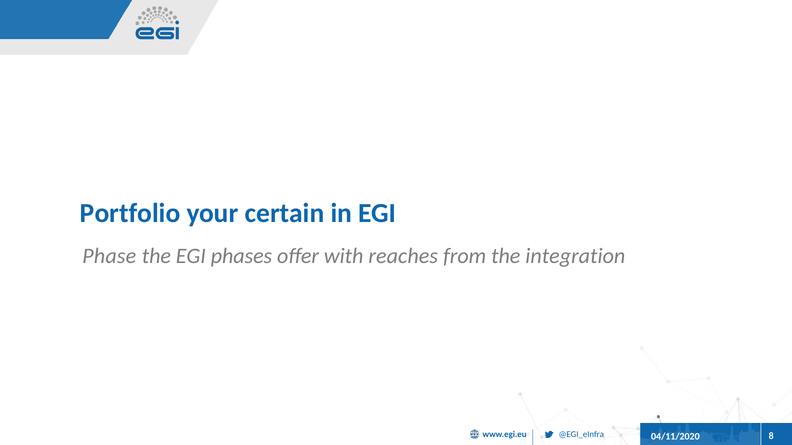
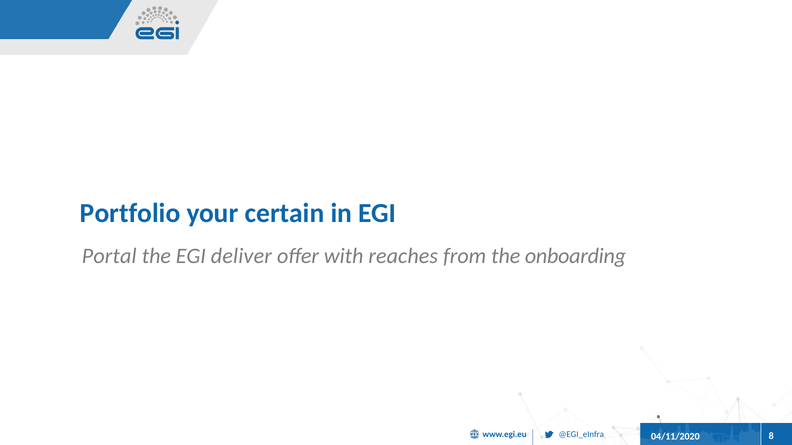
Phase: Phase -> Portal (109, 256)
phases: phases -> deliver (241, 256)
integration: integration -> onboarding (575, 256)
